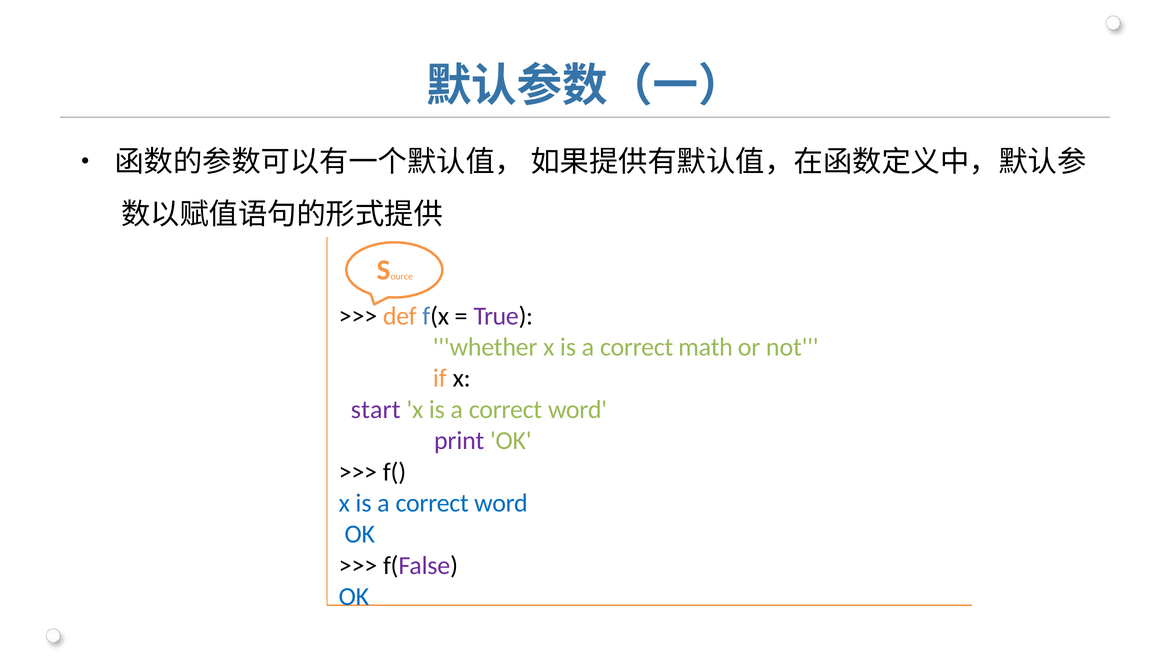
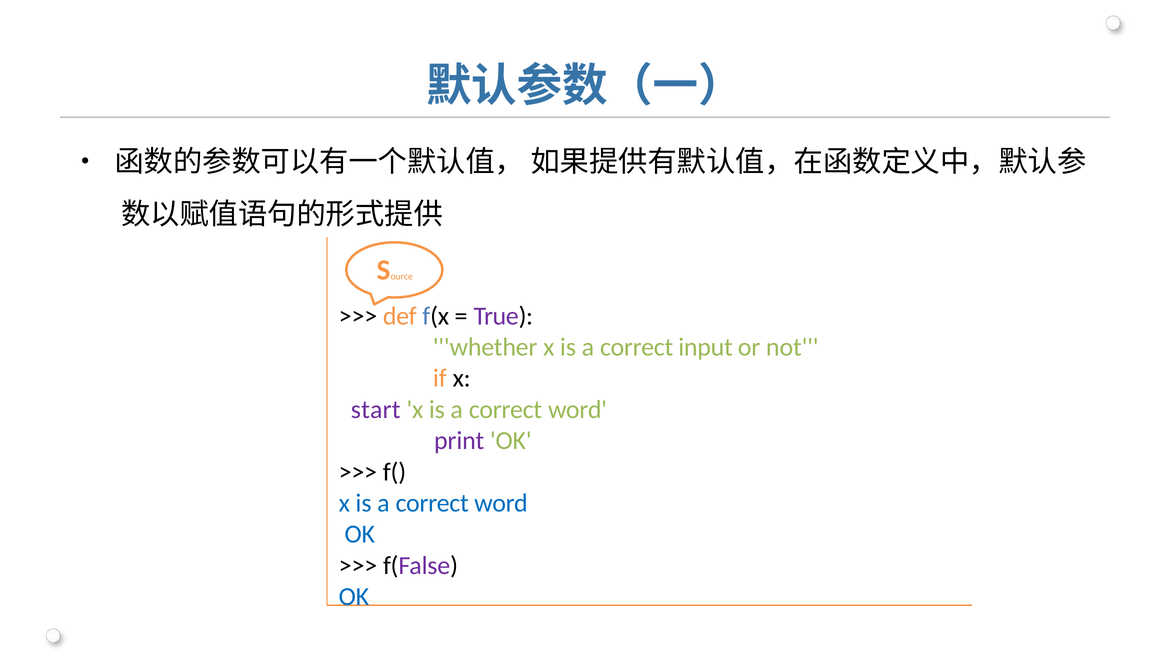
math: math -> input (706, 347)
